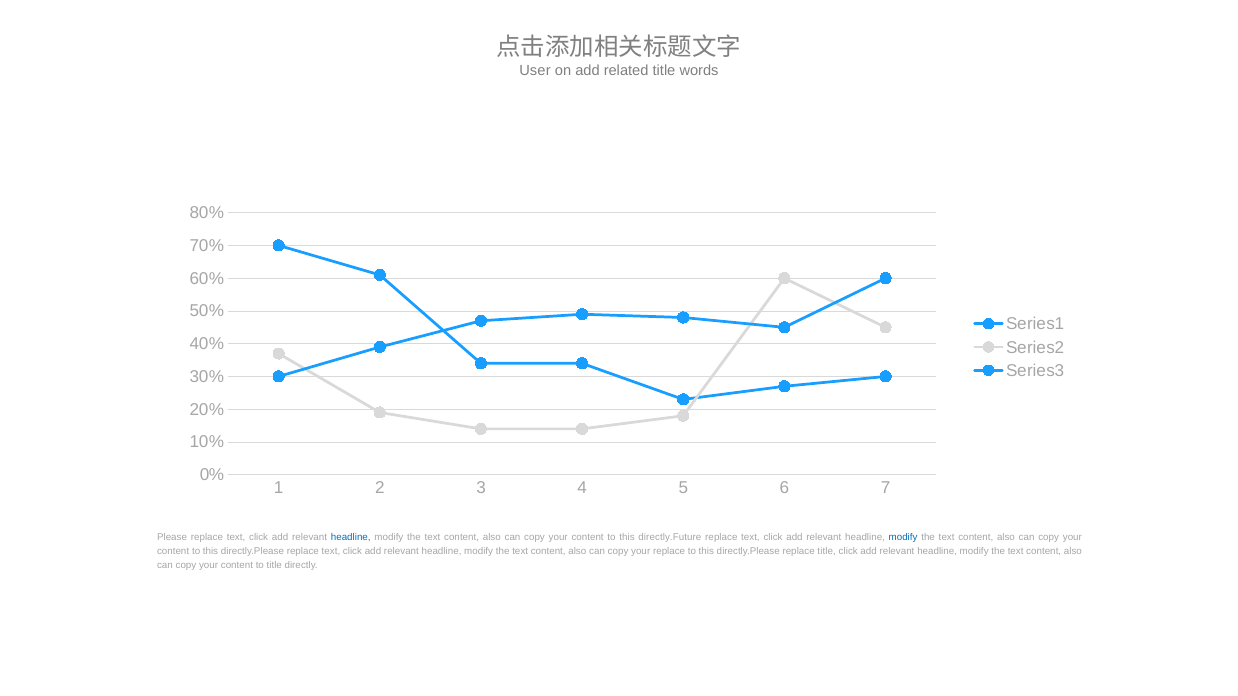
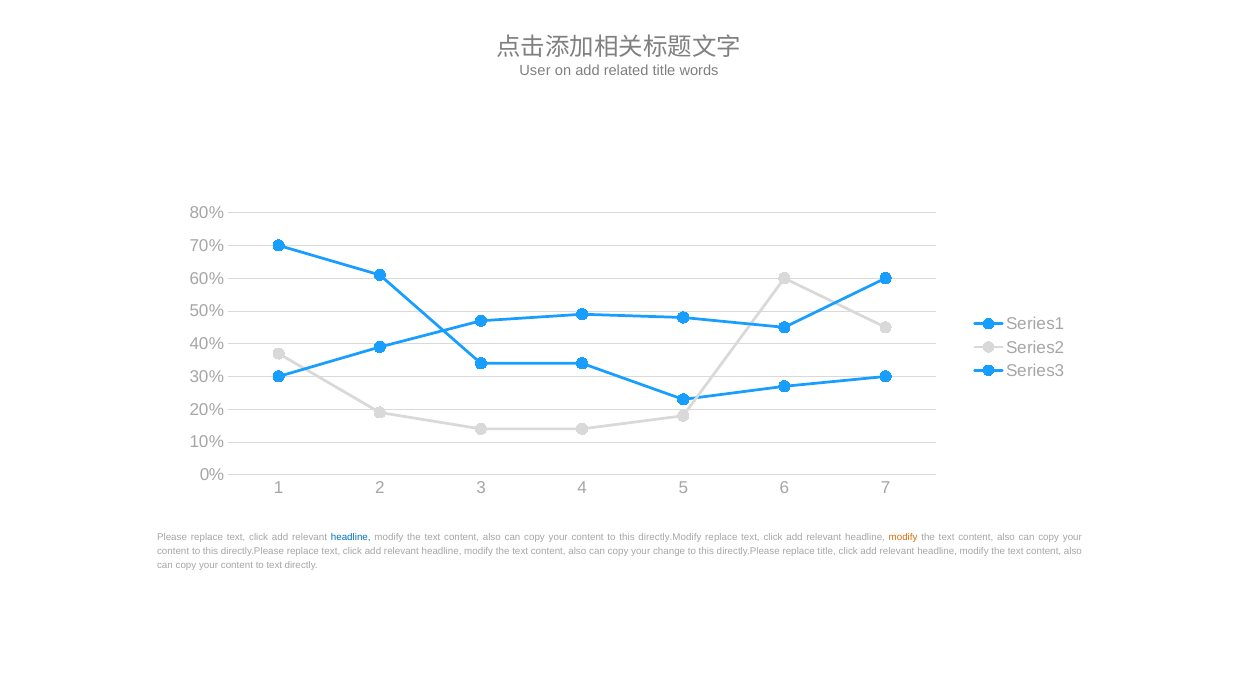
directly.Future: directly.Future -> directly.Modify (670, 537)
modify colour: blue -> orange (903, 537)
your replace: replace -> change (669, 551)
to title: title -> text (274, 565)
